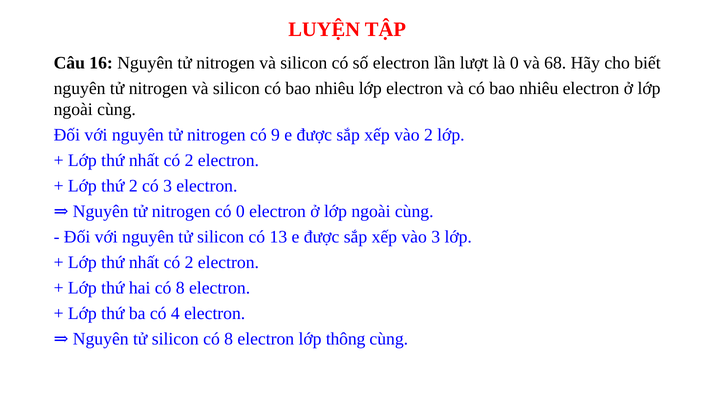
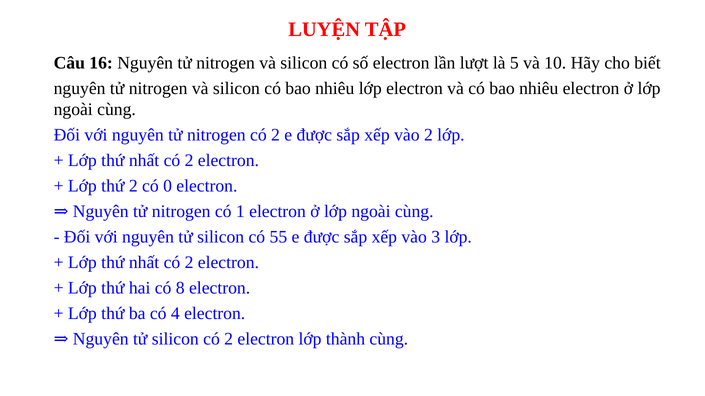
là 0: 0 -> 5 (514, 63)
68: 68 -> 10 (555, 63)
nitrogen có 9: 9 -> 2 (276, 135)
có 3: 3 -> 0 (168, 186)
có 0: 0 -> 1 (240, 212)
13: 13 -> 55 (278, 237)
silicon có 8: 8 -> 2 (229, 340)
thông: thông -> thành (346, 340)
